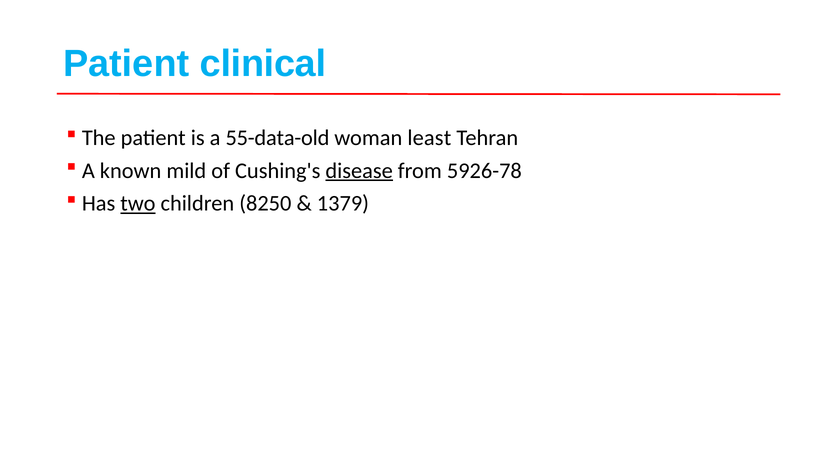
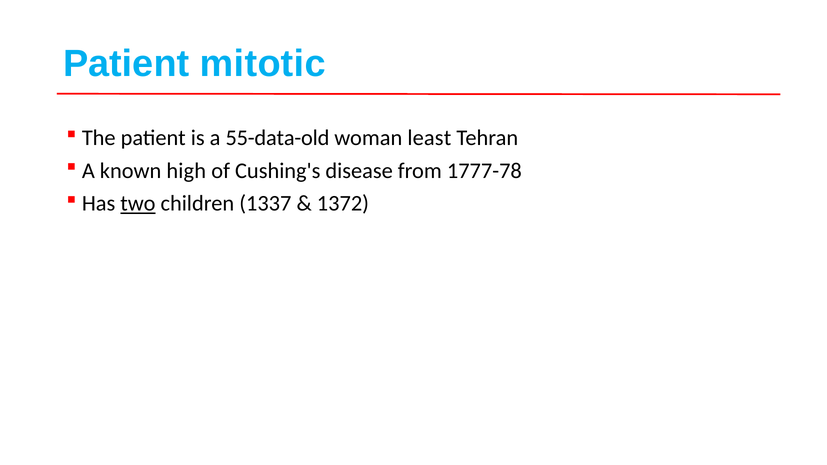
clinical: clinical -> mitotic (263, 64)
mild: mild -> high (186, 171)
disease underline: present -> none (359, 171)
5926-78: 5926-78 -> 1777-78 (484, 171)
8250: 8250 -> 1337 (265, 204)
1379: 1379 -> 1372 (343, 204)
